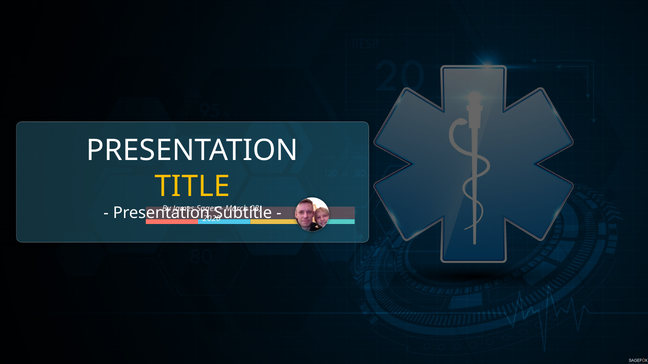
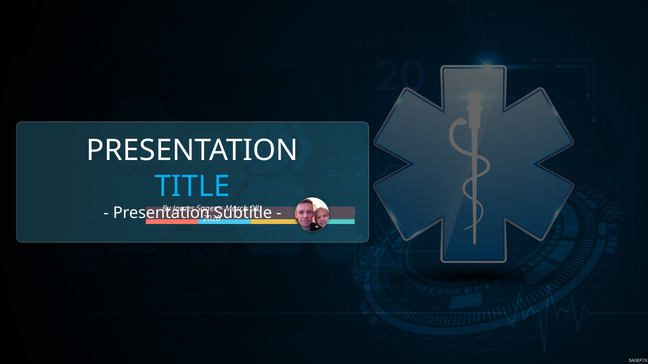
TITLE colour: yellow -> light blue (193, 187)
